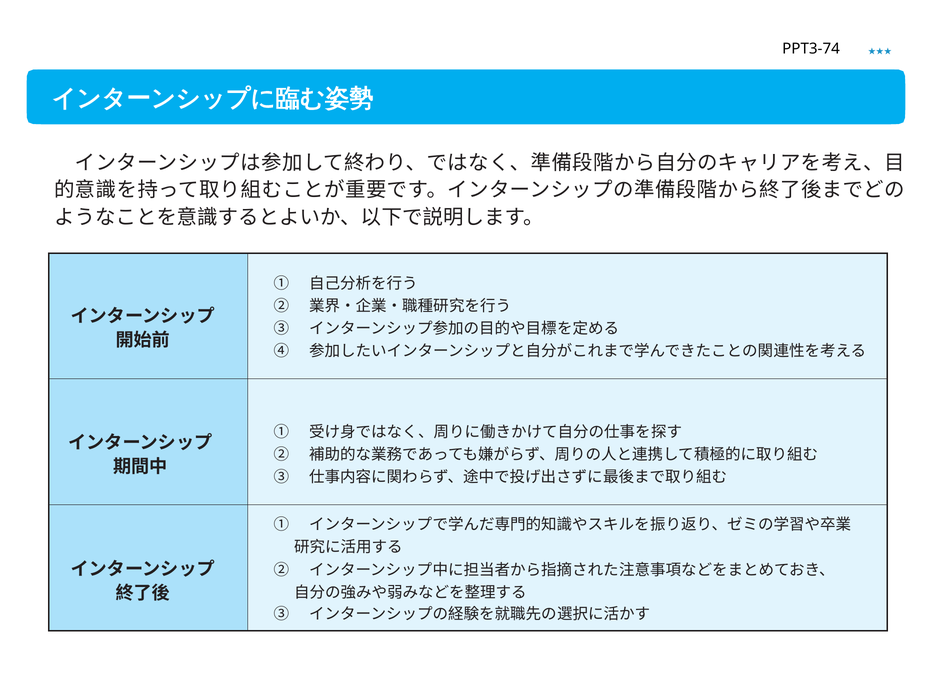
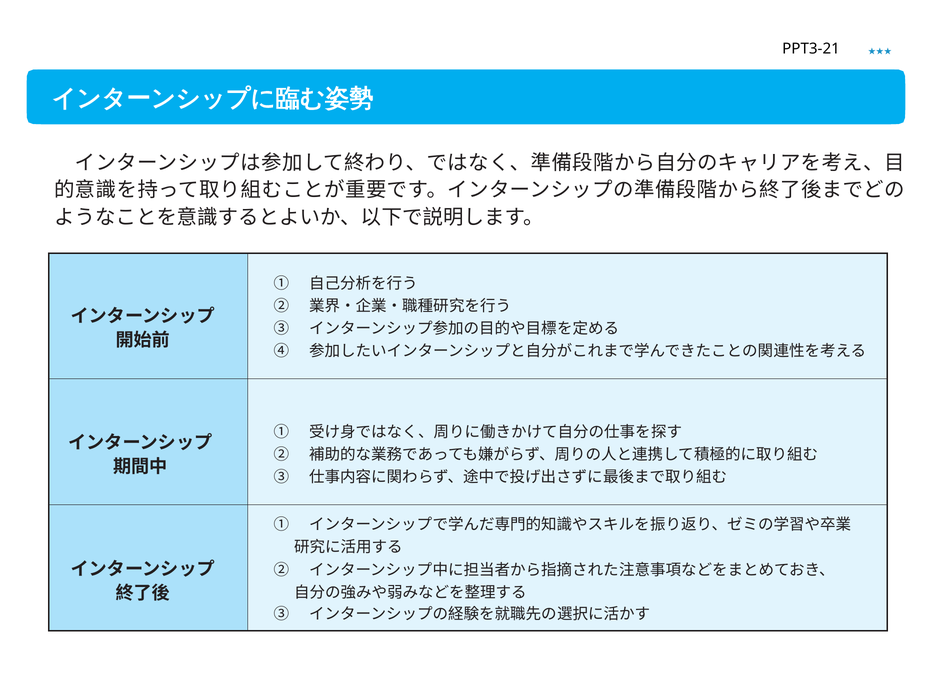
PPT3-74: PPT3-74 -> PPT3-21 (811, 49)
